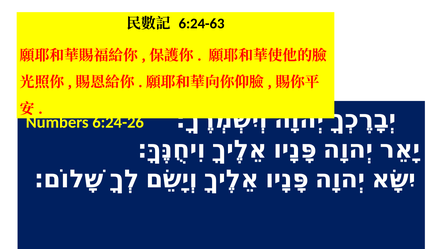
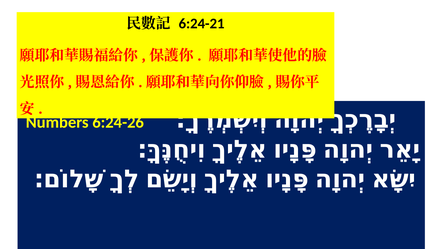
6:24-63: 6:24-63 -> 6:24-21 (202, 24)
